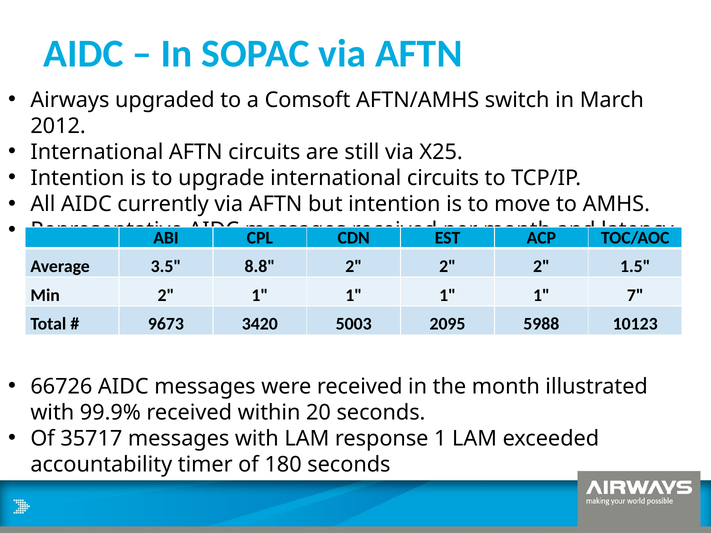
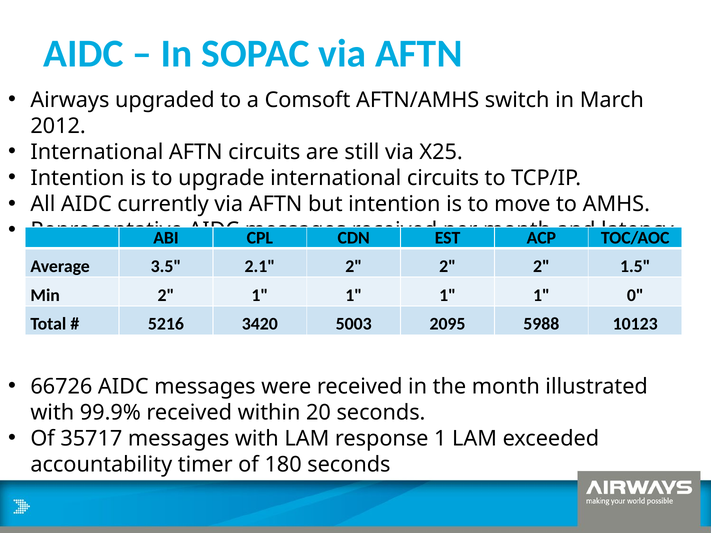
8.8: 8.8 -> 2.1 (260, 267)
7: 7 -> 0 (635, 295)
9673: 9673 -> 5216 (166, 324)
